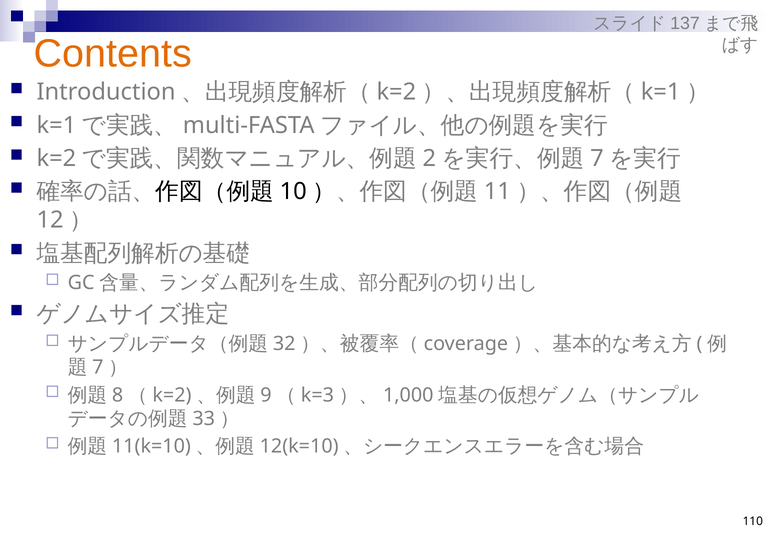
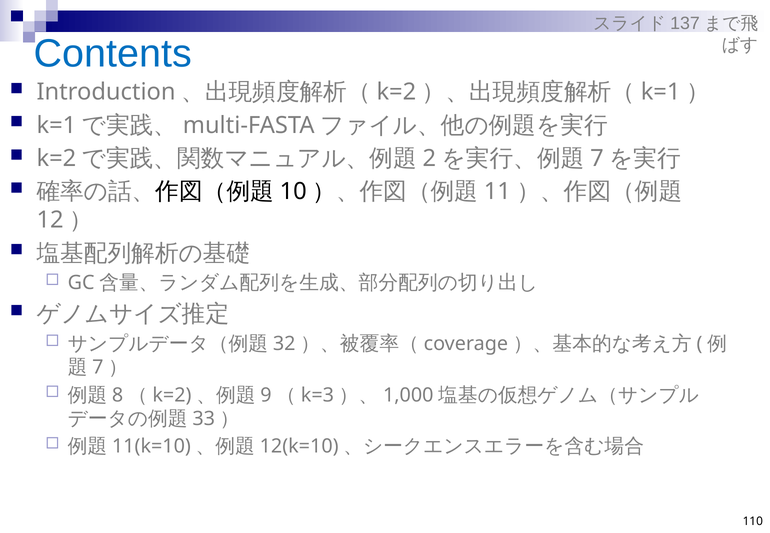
Contents colour: orange -> blue (113, 54)
